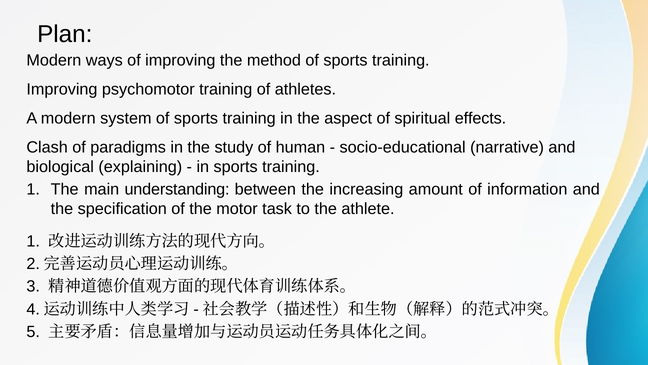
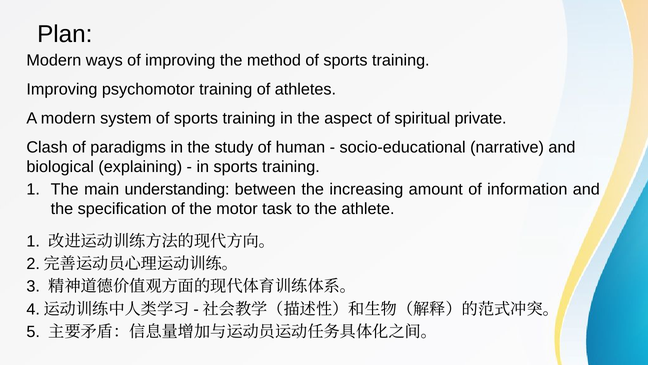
effects: effects -> private (481, 118)
